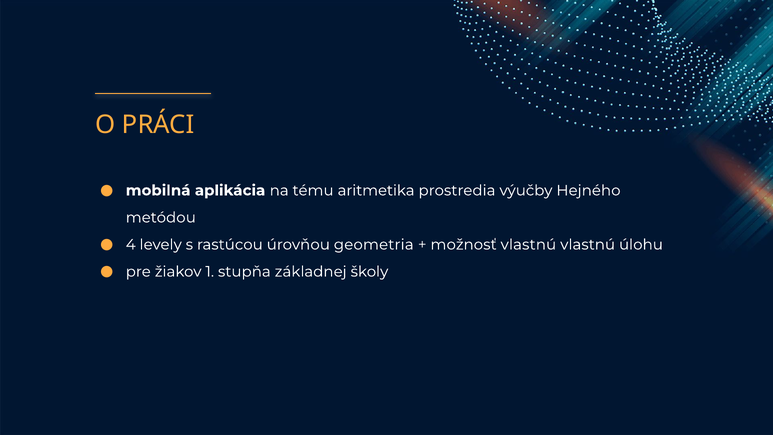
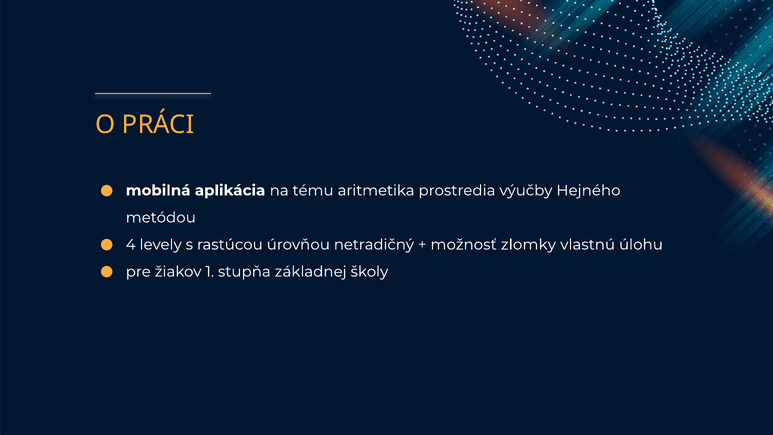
geometria: geometria -> netradičný (374, 244)
možnosť vlastnú: vlastnú -> zlomky (528, 244)
